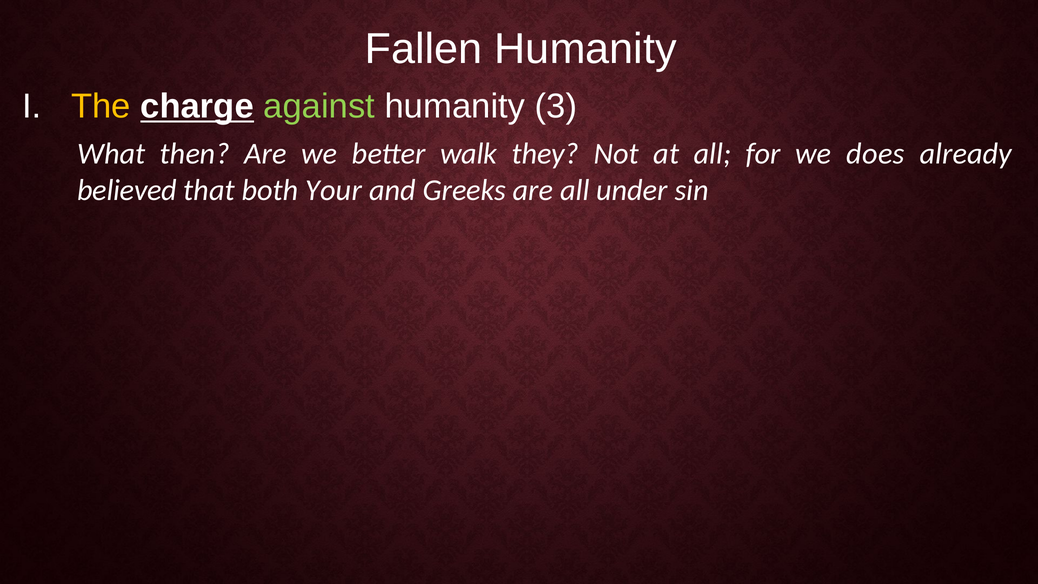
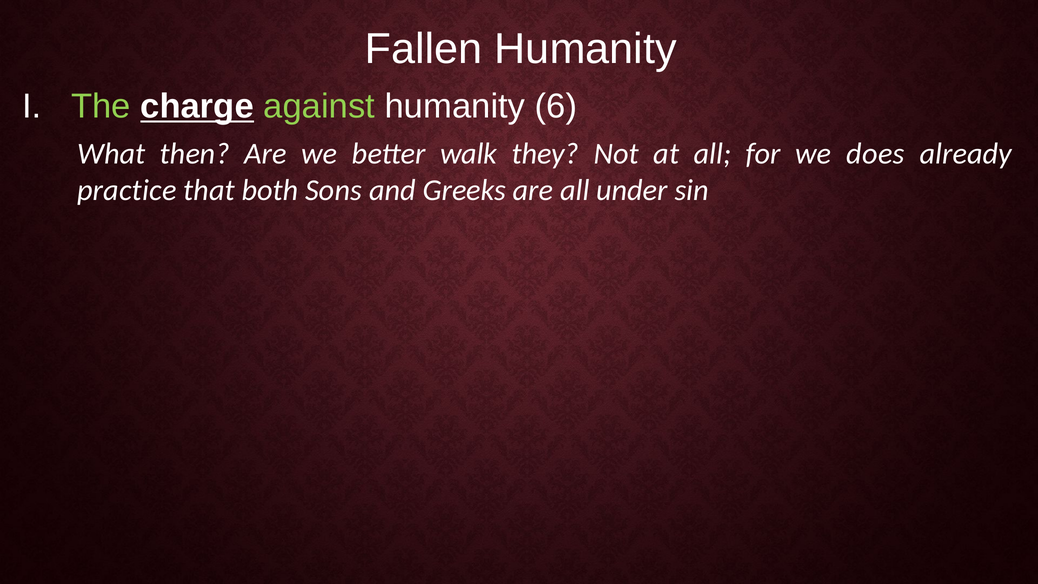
The colour: yellow -> light green (101, 106)
3: 3 -> 6 (556, 106)
believed: believed -> practice (127, 190)
Your: Your -> Sons (334, 190)
